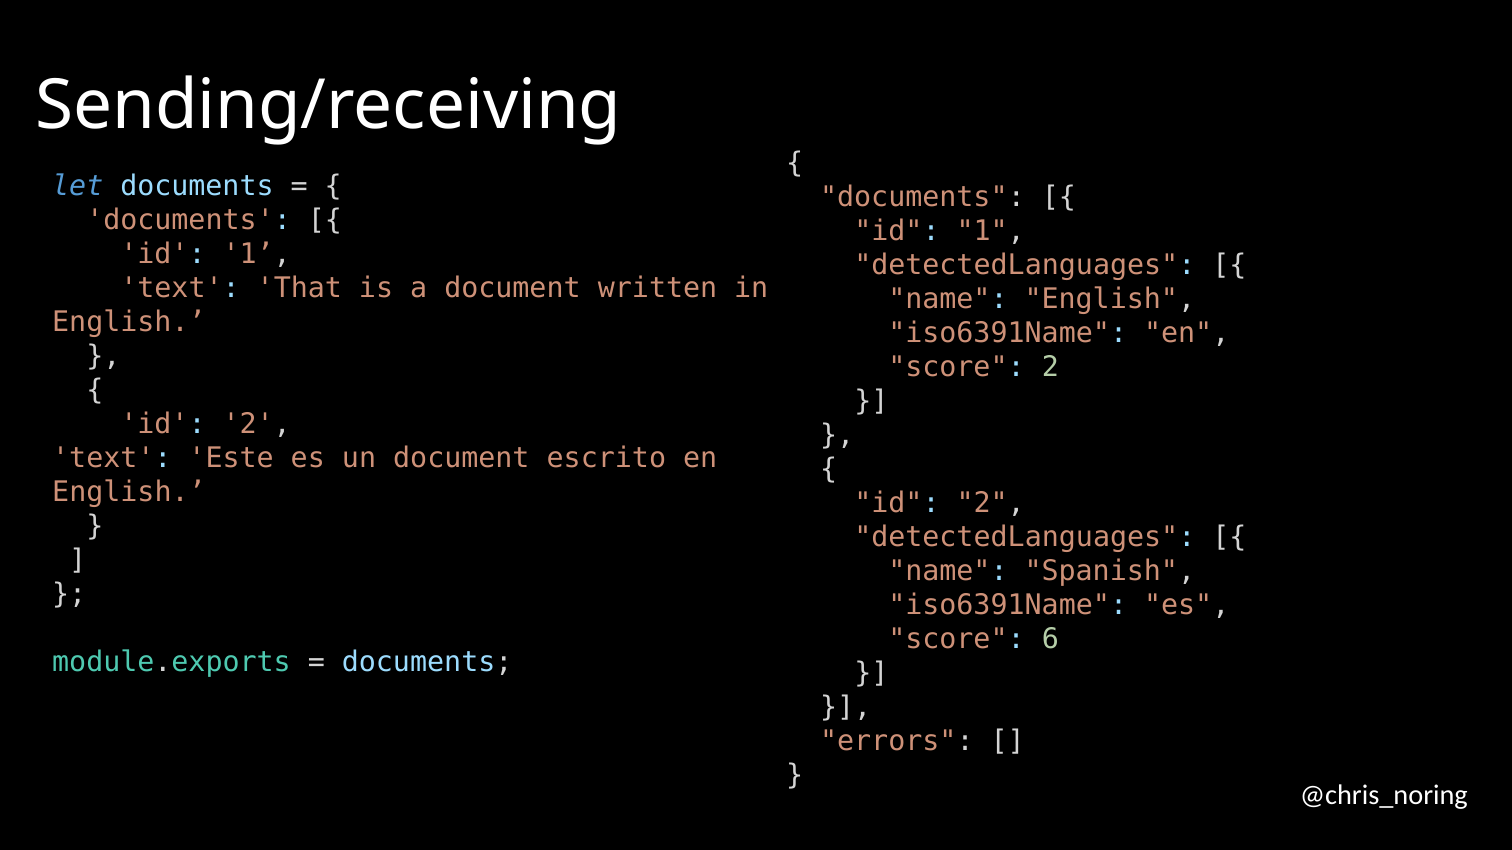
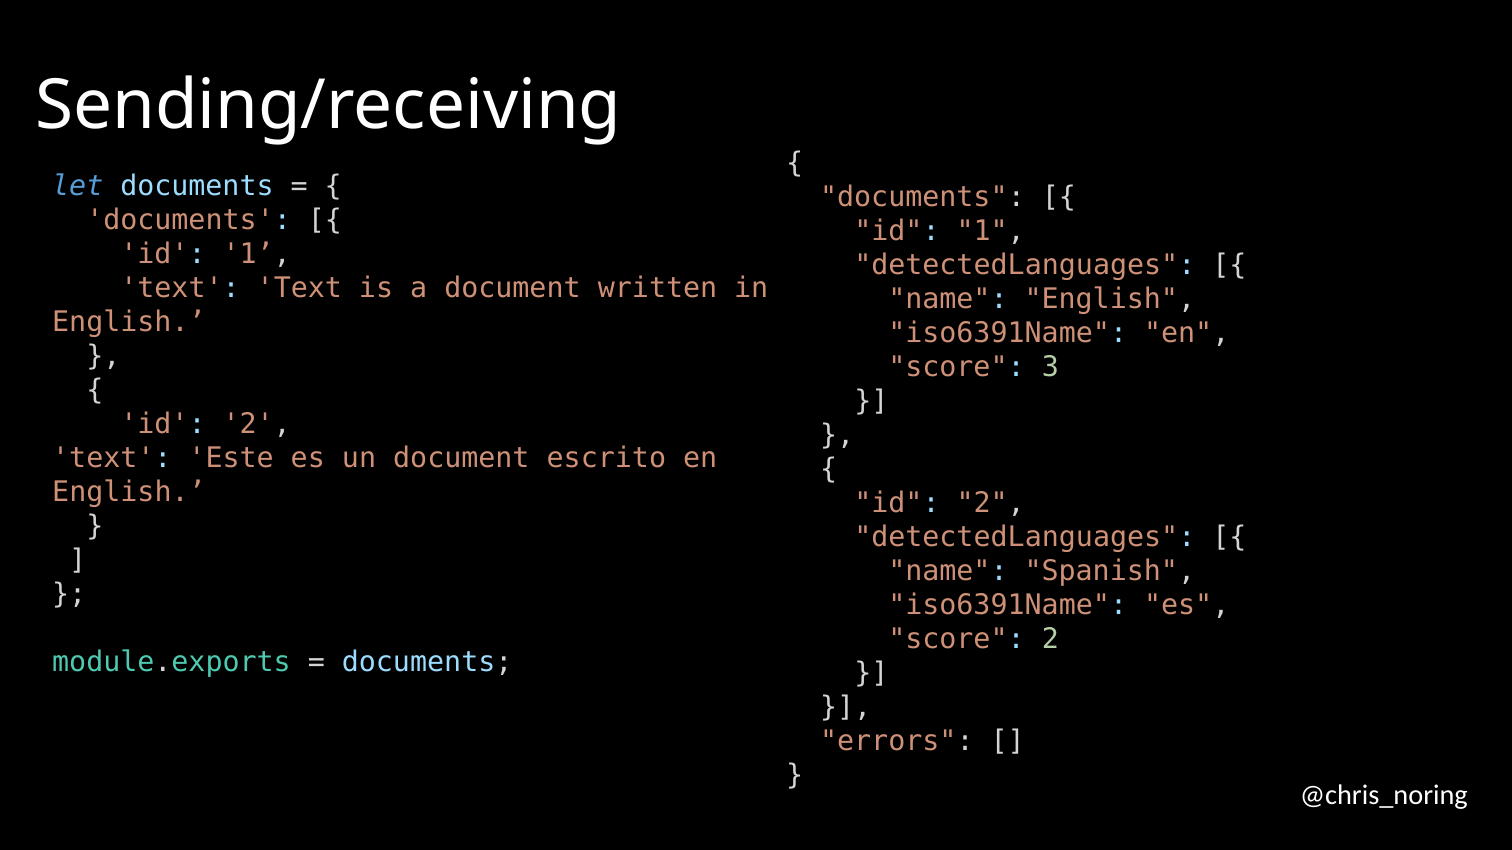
text That: That -> Text (299, 289)
score 2: 2 -> 3 (1050, 368)
score 6: 6 -> 2 (1050, 640)
